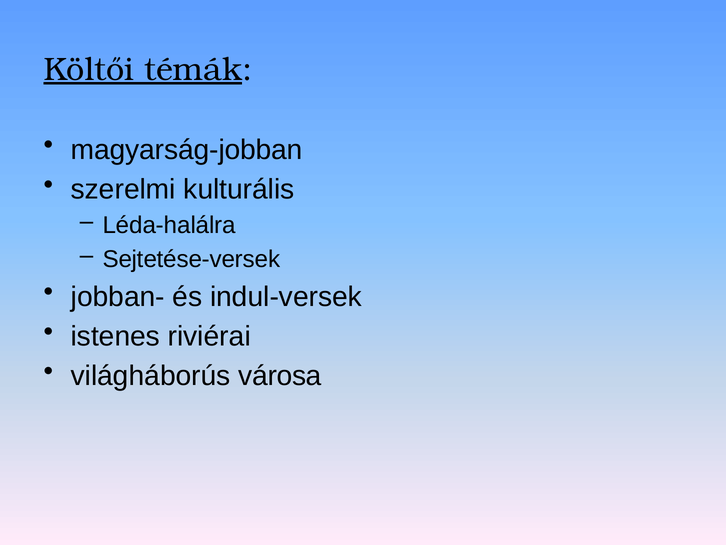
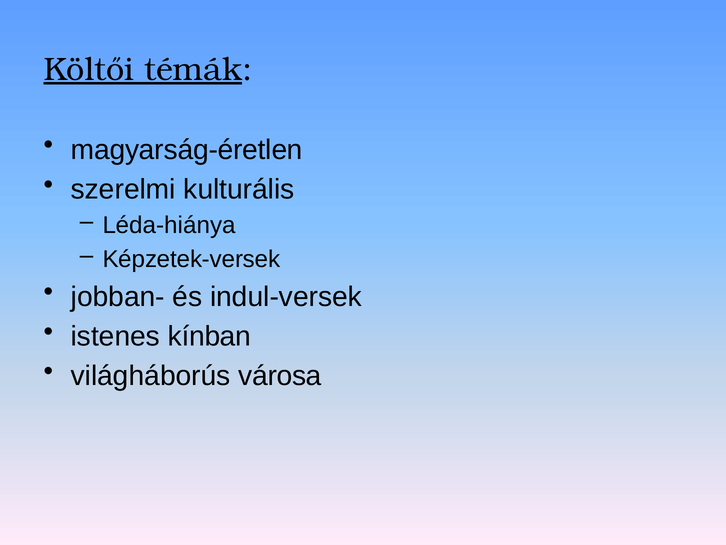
magyarság-jobban: magyarság-jobban -> magyarság-éretlen (187, 150)
Léda-halálra: Léda-halálra -> Léda-hiánya (169, 225)
Sejtetése-versek: Sejtetése-versek -> Képzetek-versek (191, 259)
riviérai: riviérai -> kínban (209, 336)
